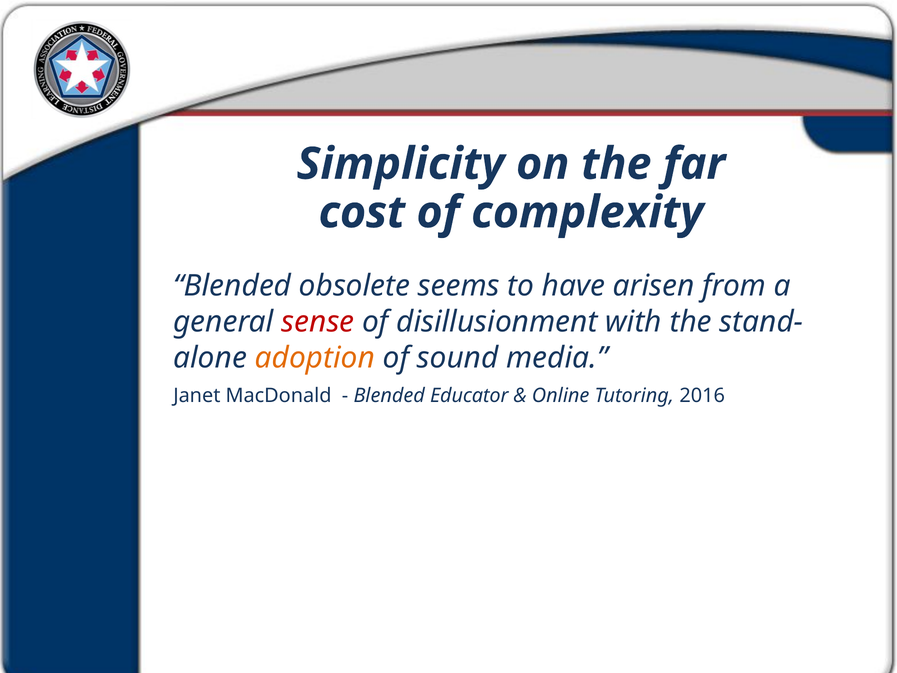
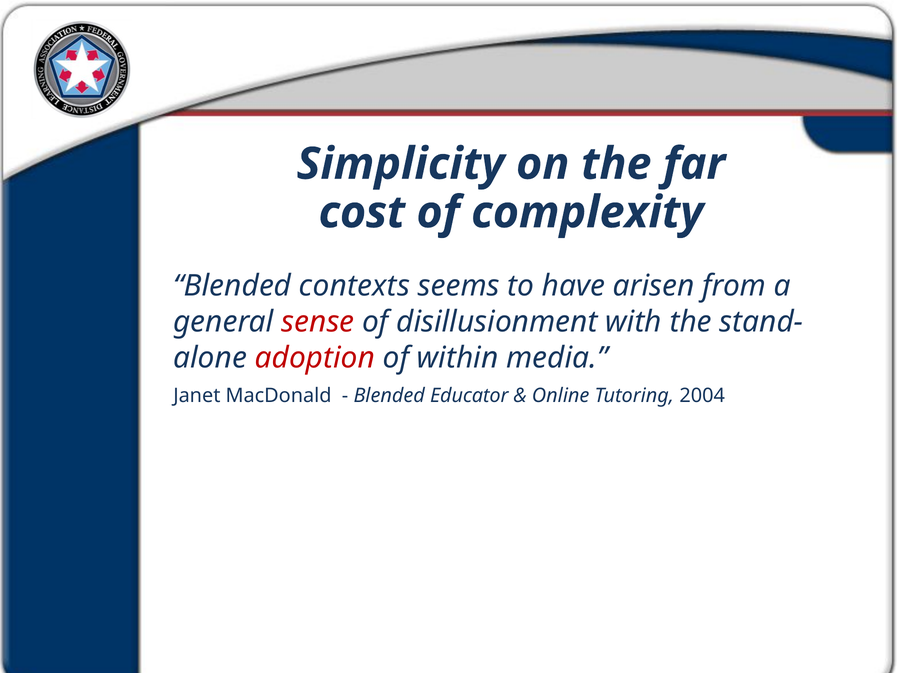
obsolete: obsolete -> contexts (354, 286)
adoption colour: orange -> red (315, 358)
sound: sound -> within (458, 358)
2016: 2016 -> 2004 (702, 396)
